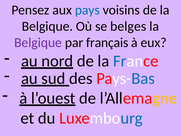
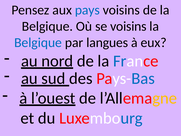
se belges: belges -> voisins (128, 26)
Belgique colour: purple -> blue (38, 43)
français: français -> langues (107, 43)
